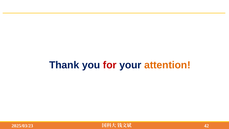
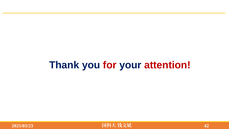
attention colour: orange -> red (167, 65)
